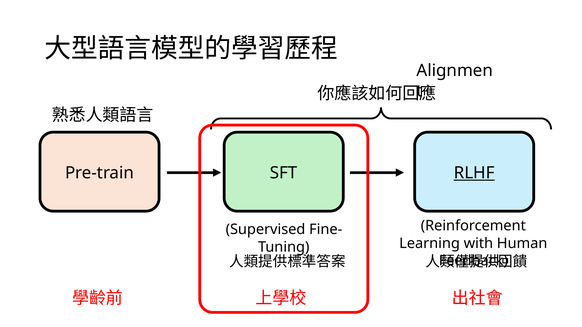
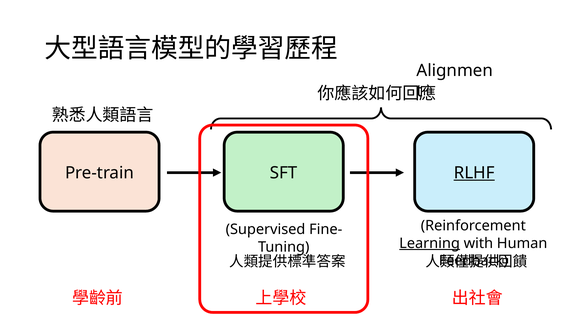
Learning underline: none -> present (430, 243)
